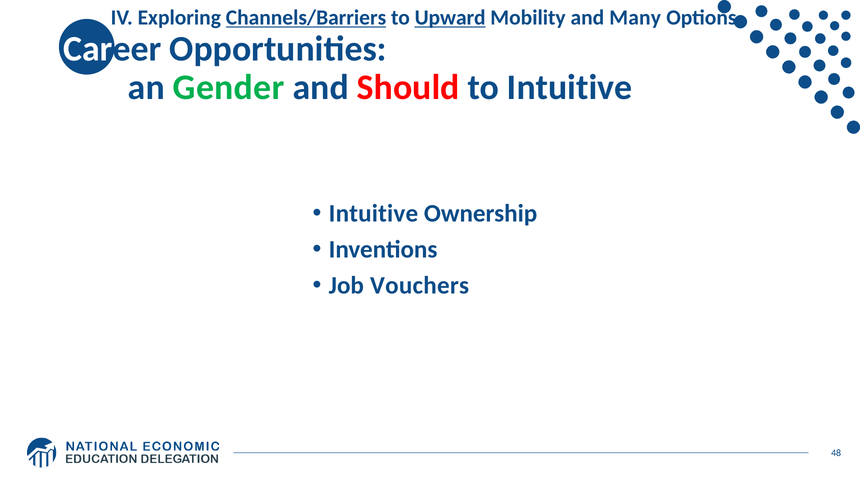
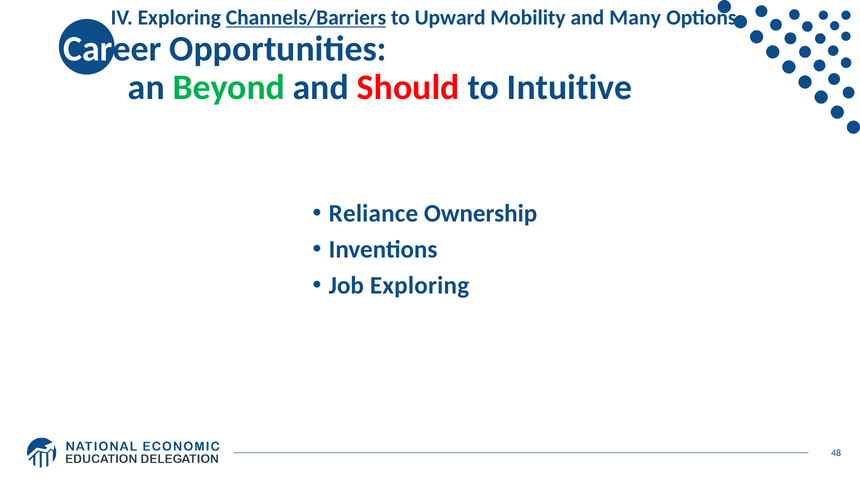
Upward underline: present -> none (450, 18)
Gender: Gender -> Beyond (229, 87)
Intuitive: Intuitive -> Reliance (373, 213)
Job Vouchers: Vouchers -> Exploring (420, 285)
